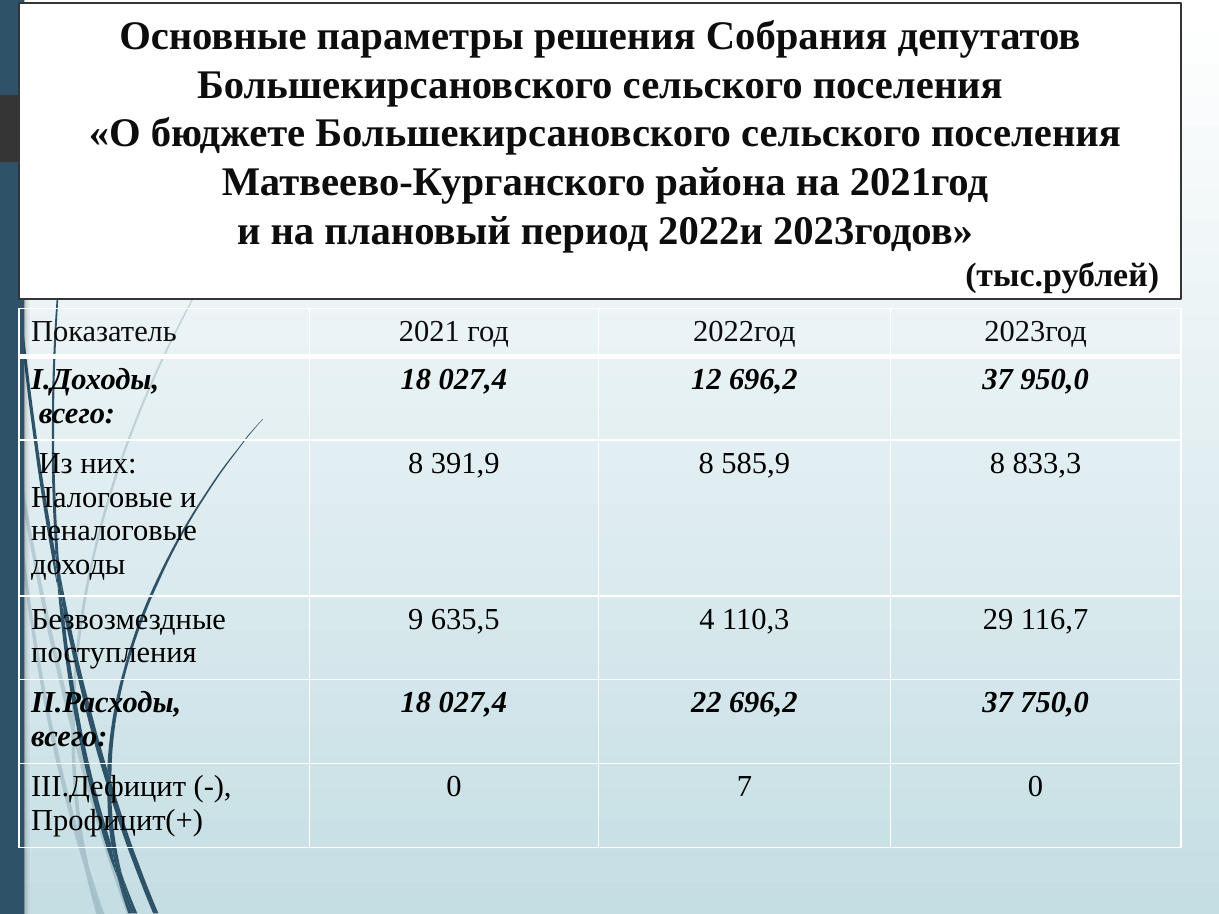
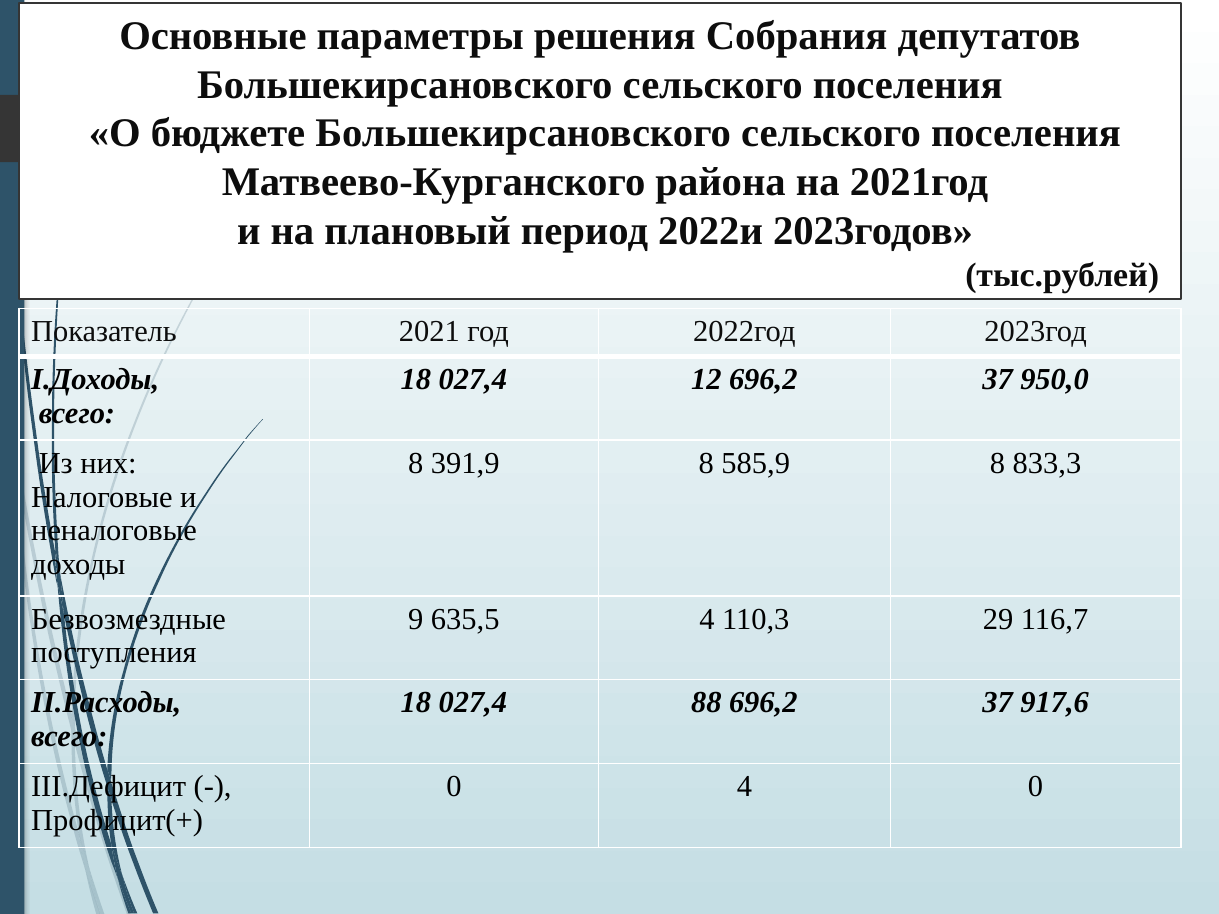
22: 22 -> 88 (706, 703)
750,0: 750,0 -> 917,6 (1055, 703)
0 7: 7 -> 4 (744, 787)
